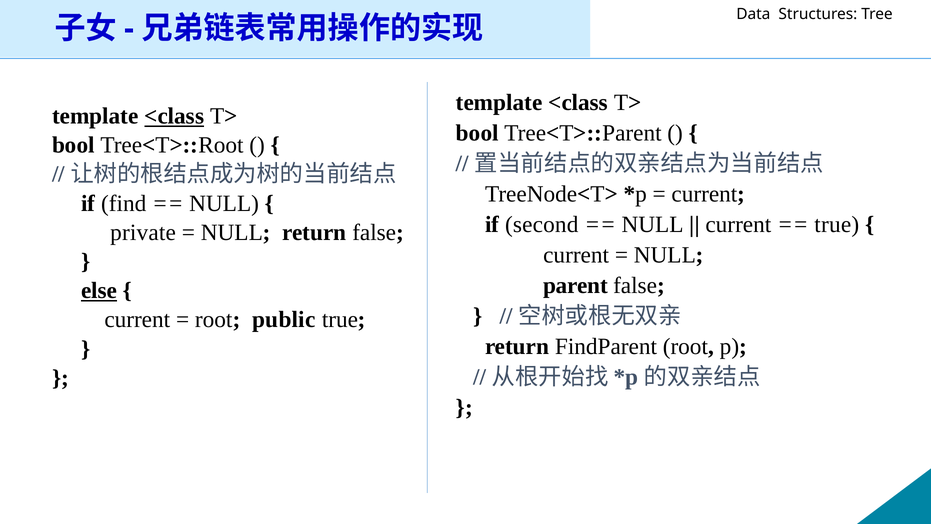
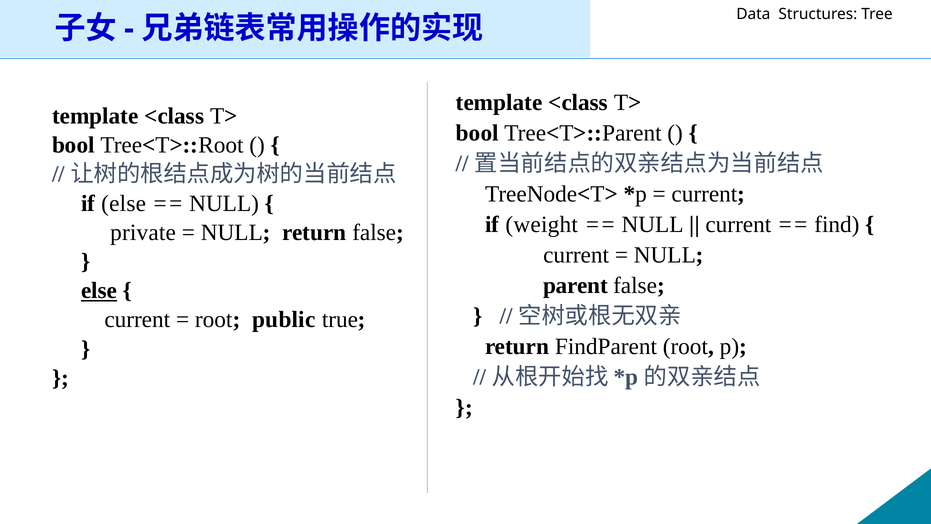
<class underline: present -> none (174, 116)
if find: find -> else (124, 203)
second: second -> weight (542, 224)
true: true -> find (837, 224)
